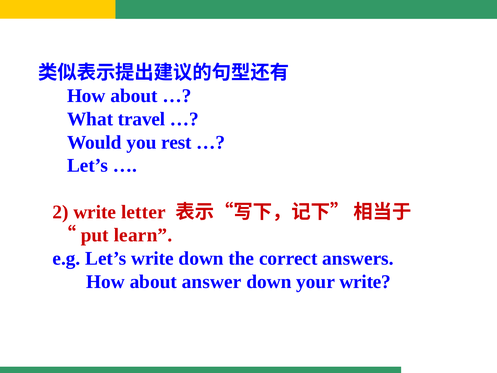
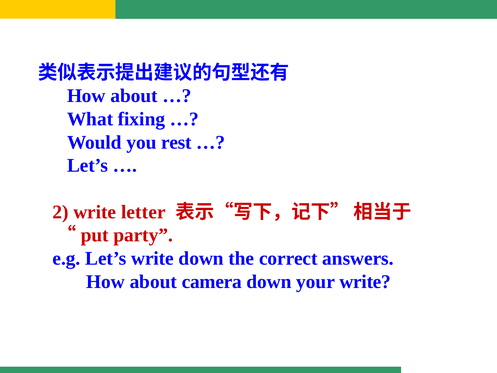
travel: travel -> fixing (141, 119)
learn: learn -> party (143, 235)
answer: answer -> camera (212, 281)
